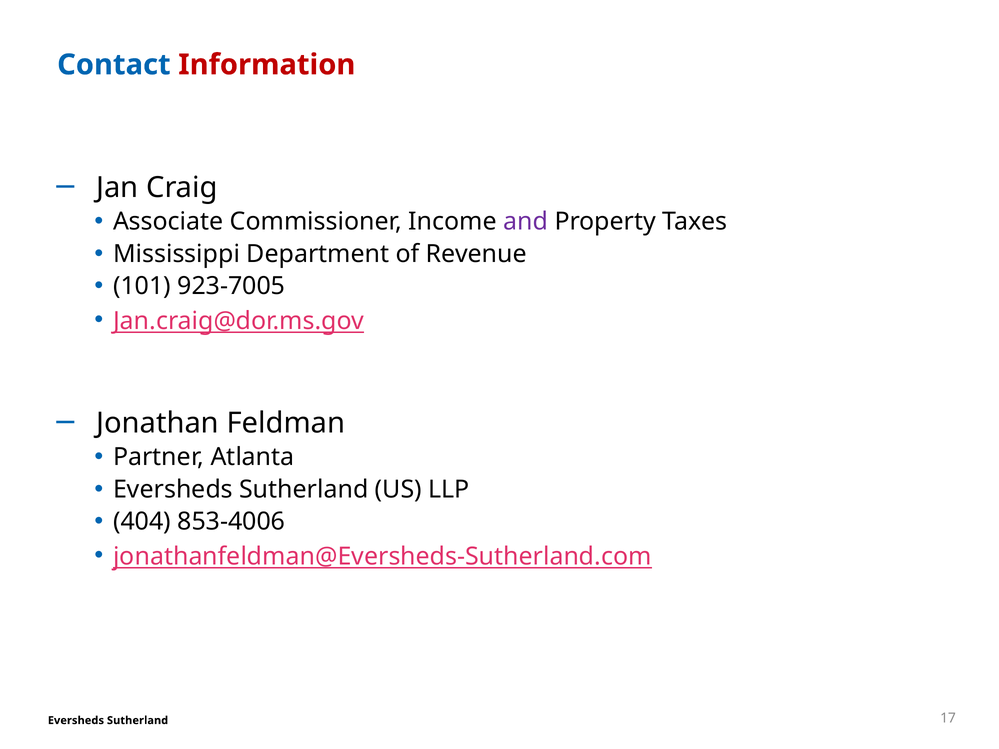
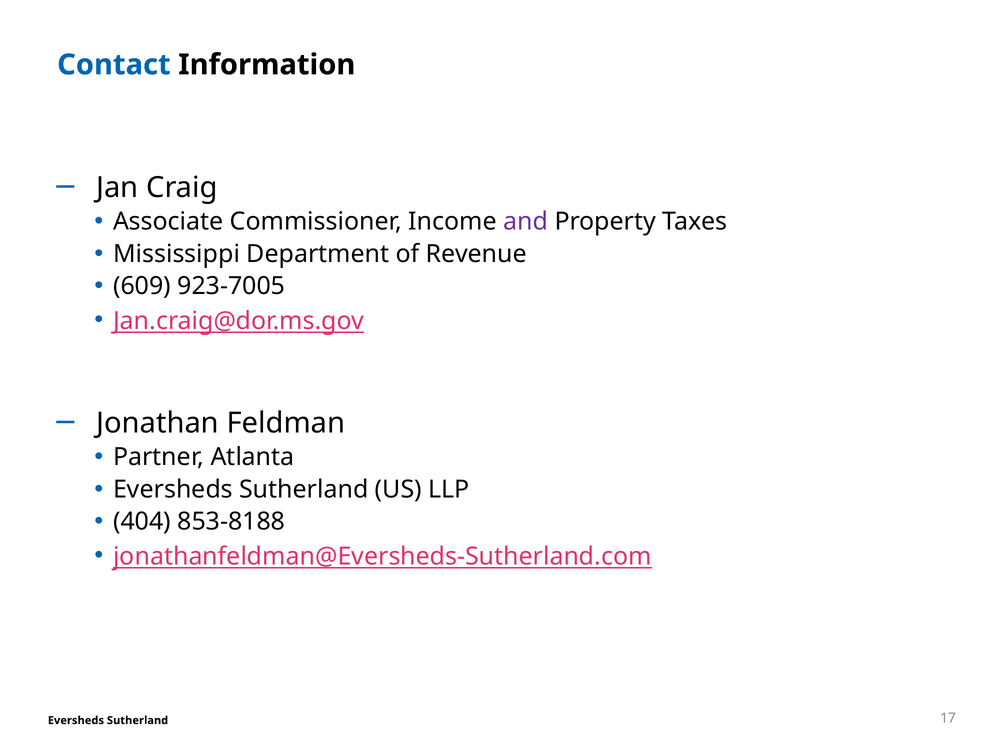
Information colour: red -> black (267, 65)
101: 101 -> 609 (142, 286)
853-4006: 853-4006 -> 853-8188 (231, 522)
